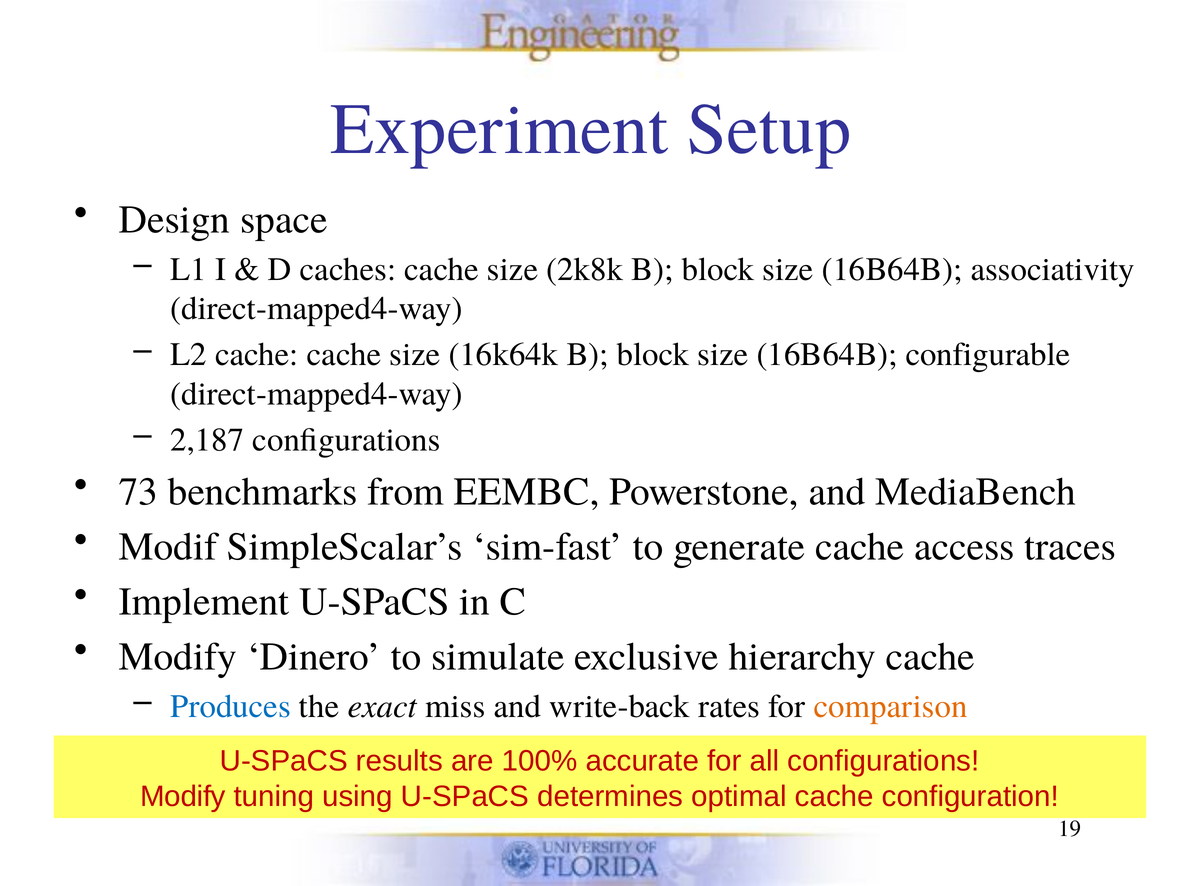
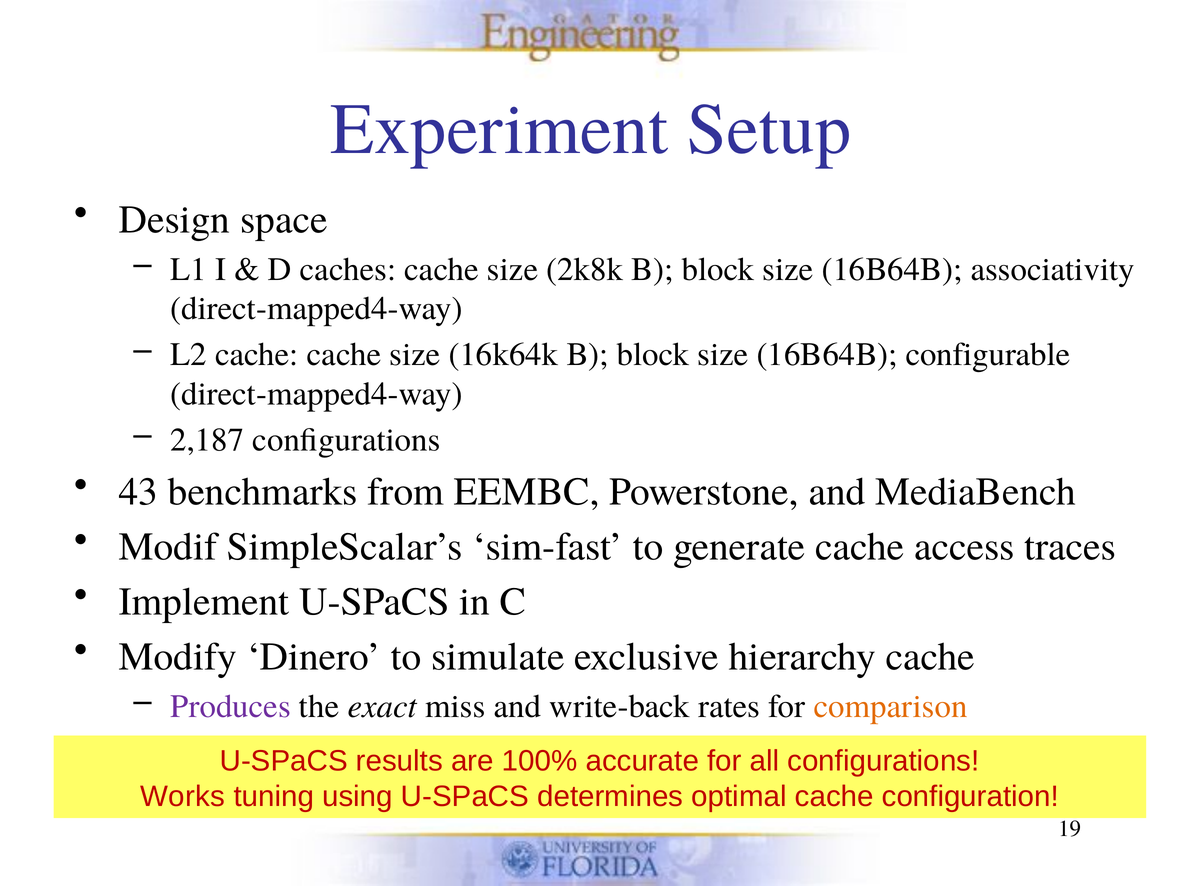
73: 73 -> 43 (138, 492)
Produces colour: blue -> purple (231, 707)
Modify: Modify -> Works (183, 797)
